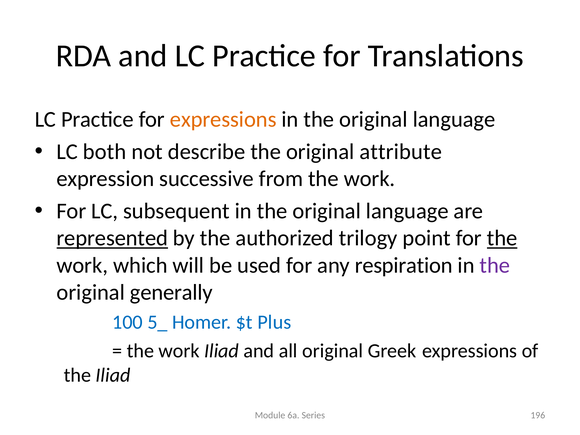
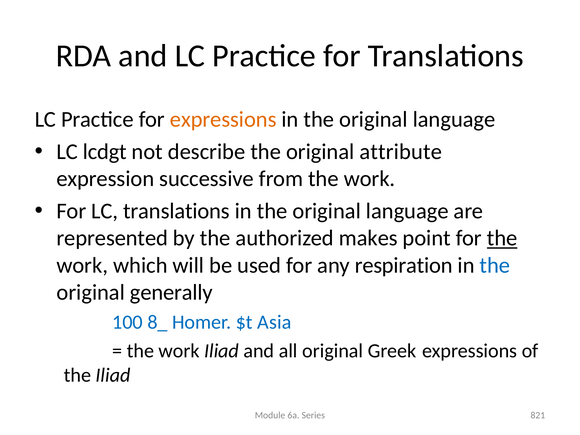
both: both -> lcdgt (105, 152)
LC subsequent: subsequent -> translations (176, 211)
represented underline: present -> none (112, 238)
trilogy: trilogy -> makes (368, 238)
the colour: purple -> blue (495, 265)
5_: 5_ -> 8_ (157, 322)
Plus: Plus -> Asia (274, 322)
196: 196 -> 821 (538, 415)
